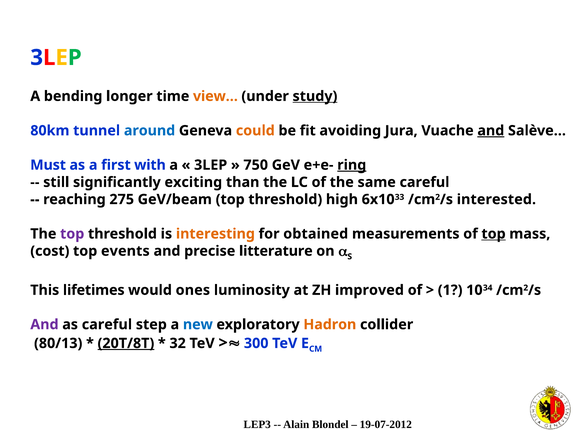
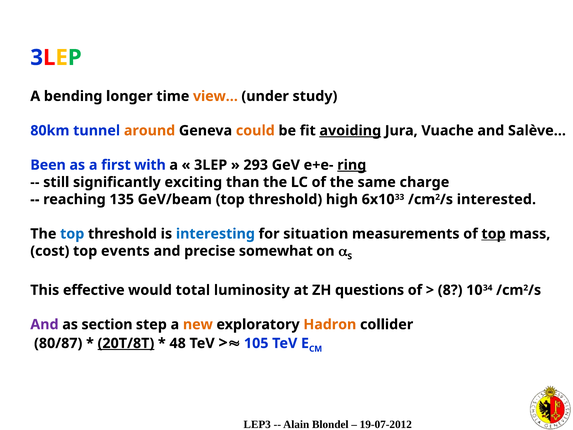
study underline: present -> none (315, 96)
around colour: blue -> orange (150, 131)
avoiding underline: none -> present (350, 131)
and underline: present -> none (491, 131)
Must: Must -> Been (48, 165)
750: 750 -> 293 (256, 165)
same careful: careful -> charge (424, 182)
275: 275 -> 135 (122, 199)
top colour: purple -> blue (72, 234)
interesting colour: orange -> blue (215, 234)
obtained: obtained -> situation (316, 234)
litterature: litterature -> somewhat (276, 251)
lifetimes: lifetimes -> effective (94, 290)
ones: ones -> total (193, 290)
improved: improved -> questions (370, 290)
1: 1 -> 8 (450, 290)
as careful: careful -> section (107, 324)
new colour: blue -> orange (198, 324)
80/13: 80/13 -> 80/87 (58, 343)
32: 32 -> 48 (178, 343)
300: 300 -> 105 (256, 343)
